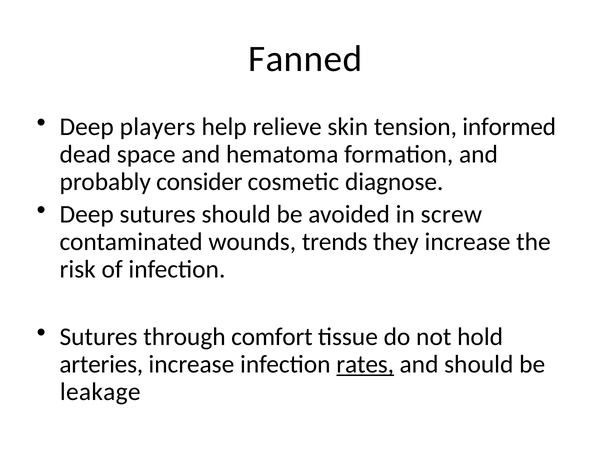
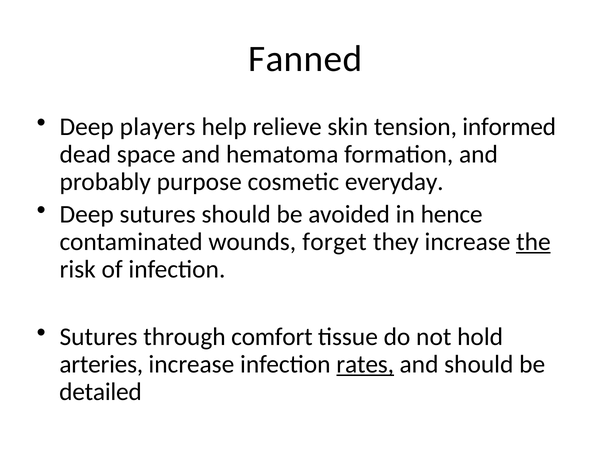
consider: consider -> purpose (199, 182)
diagnose: diagnose -> everyday (394, 182)
screw: screw -> hence (452, 214)
trends: trends -> forget (334, 242)
the underline: none -> present (533, 242)
leakage: leakage -> detailed (101, 392)
